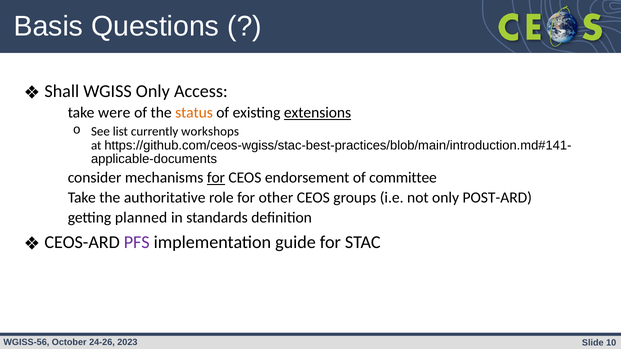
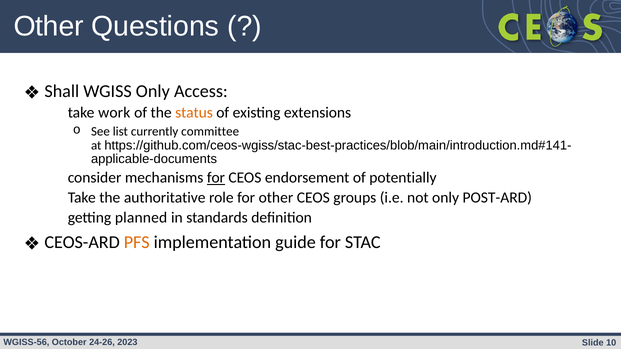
Basis: Basis -> Other (49, 26)
were: were -> work (114, 113)
extensions underline: present -> none (318, 113)
workshops: workshops -> committee (210, 131)
committee: committee -> potentially (403, 178)
PFS colour: purple -> orange (137, 243)
